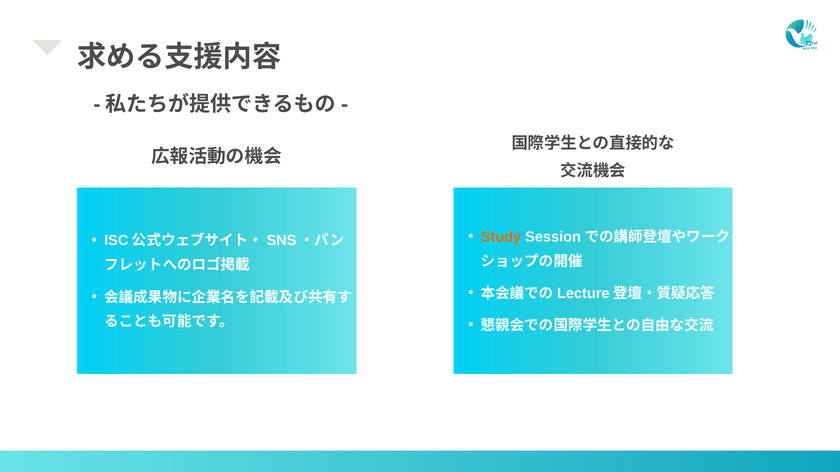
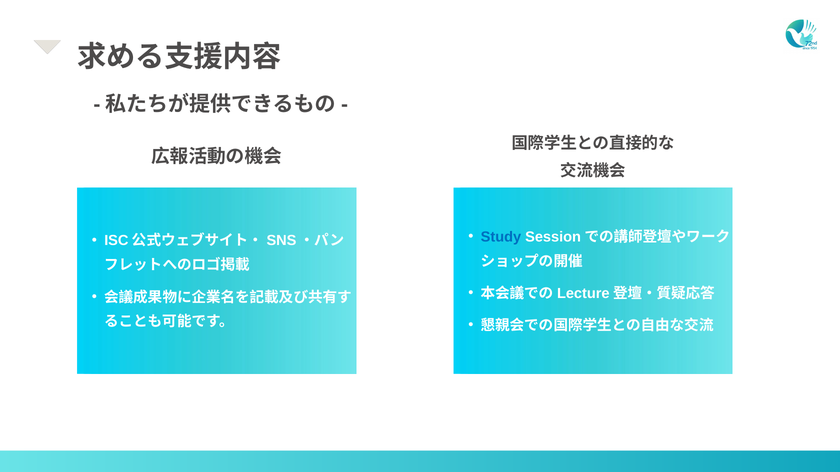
Study colour: orange -> blue (501, 237)
